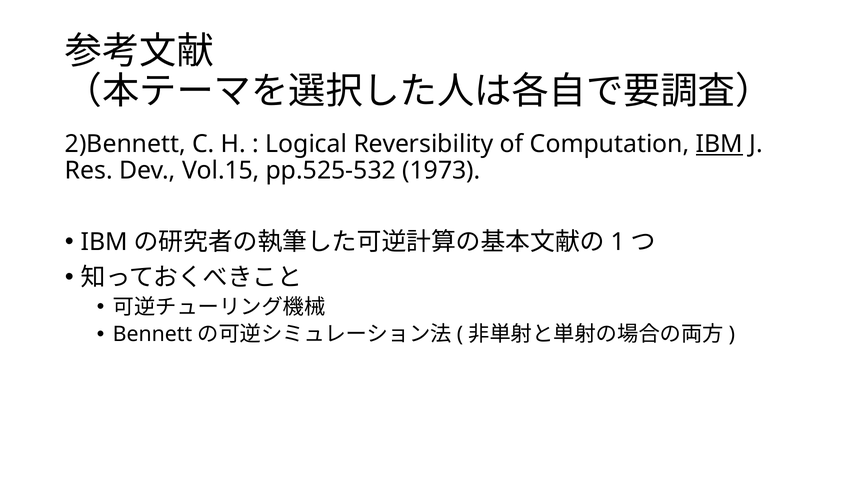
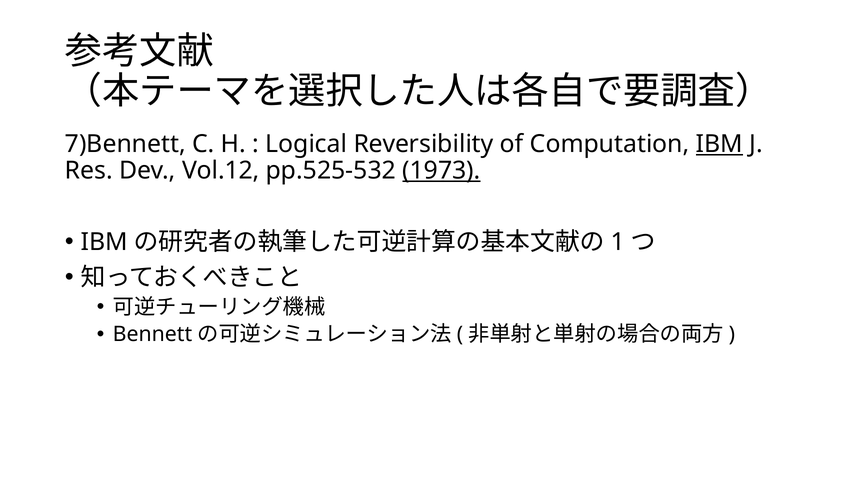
2)Bennett: 2)Bennett -> 7)Bennett (125, 144)
Vol.15: Vol.15 -> Vol.12 (221, 171)
1973 underline: none -> present (441, 171)
